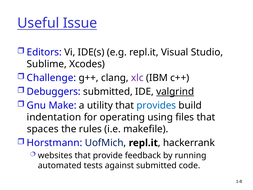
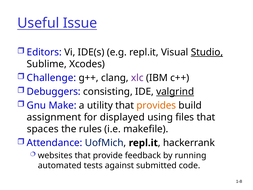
Studio underline: none -> present (207, 52)
Debuggers submitted: submitted -> consisting (108, 92)
provides colour: blue -> orange (156, 105)
indentation: indentation -> assignment (54, 117)
operating: operating -> displayed (122, 117)
Horstmann: Horstmann -> Attendance (55, 143)
